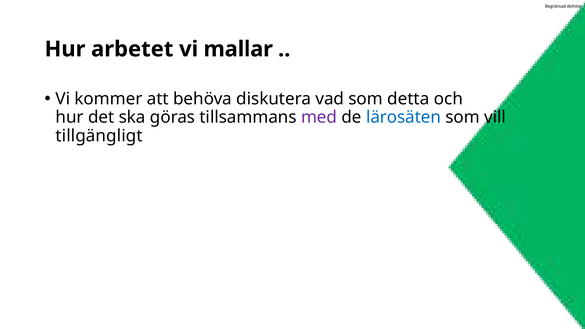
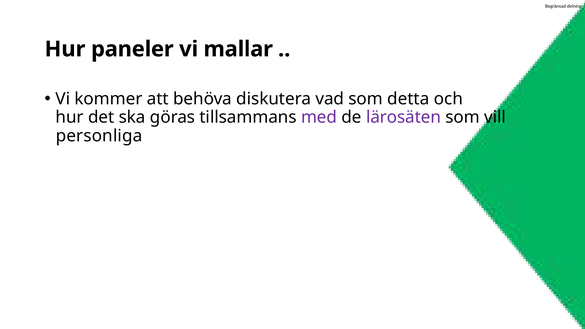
arbetet: arbetet -> paneler (132, 49)
lärosäten colour: blue -> purple (404, 117)
tillgängligt: tillgängligt -> personliga (99, 136)
